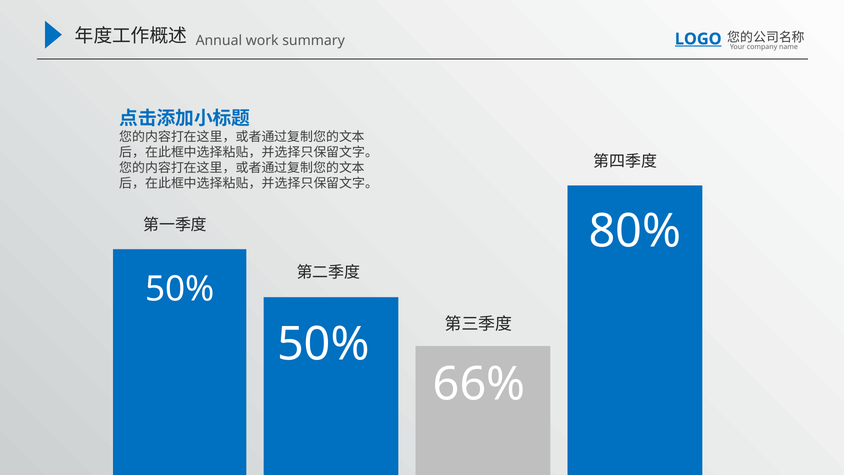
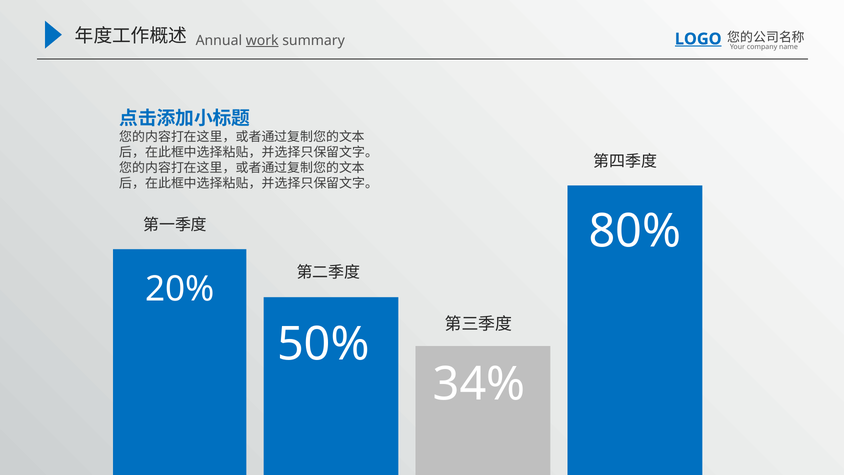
work underline: none -> present (262, 40)
50%: 50% -> 20% (180, 289)
66%: 66% -> 34% (479, 384)
